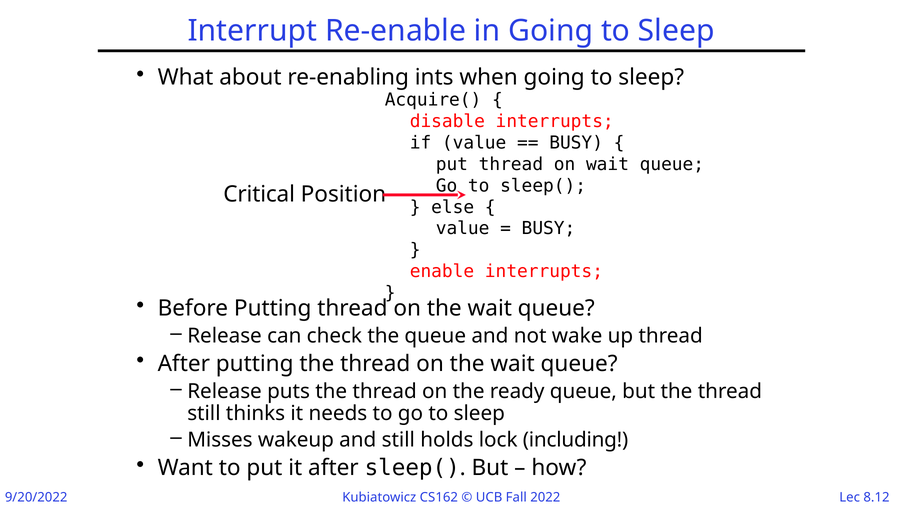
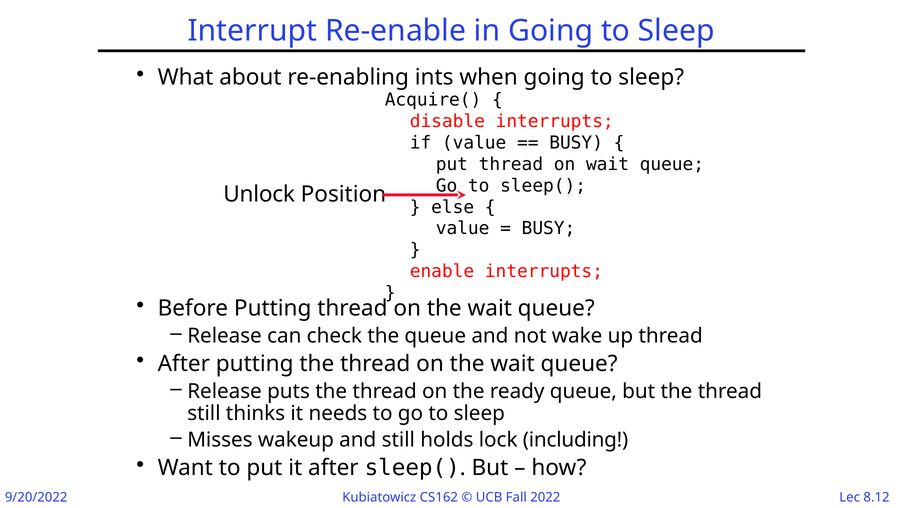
Critical: Critical -> Unlock (259, 194)
